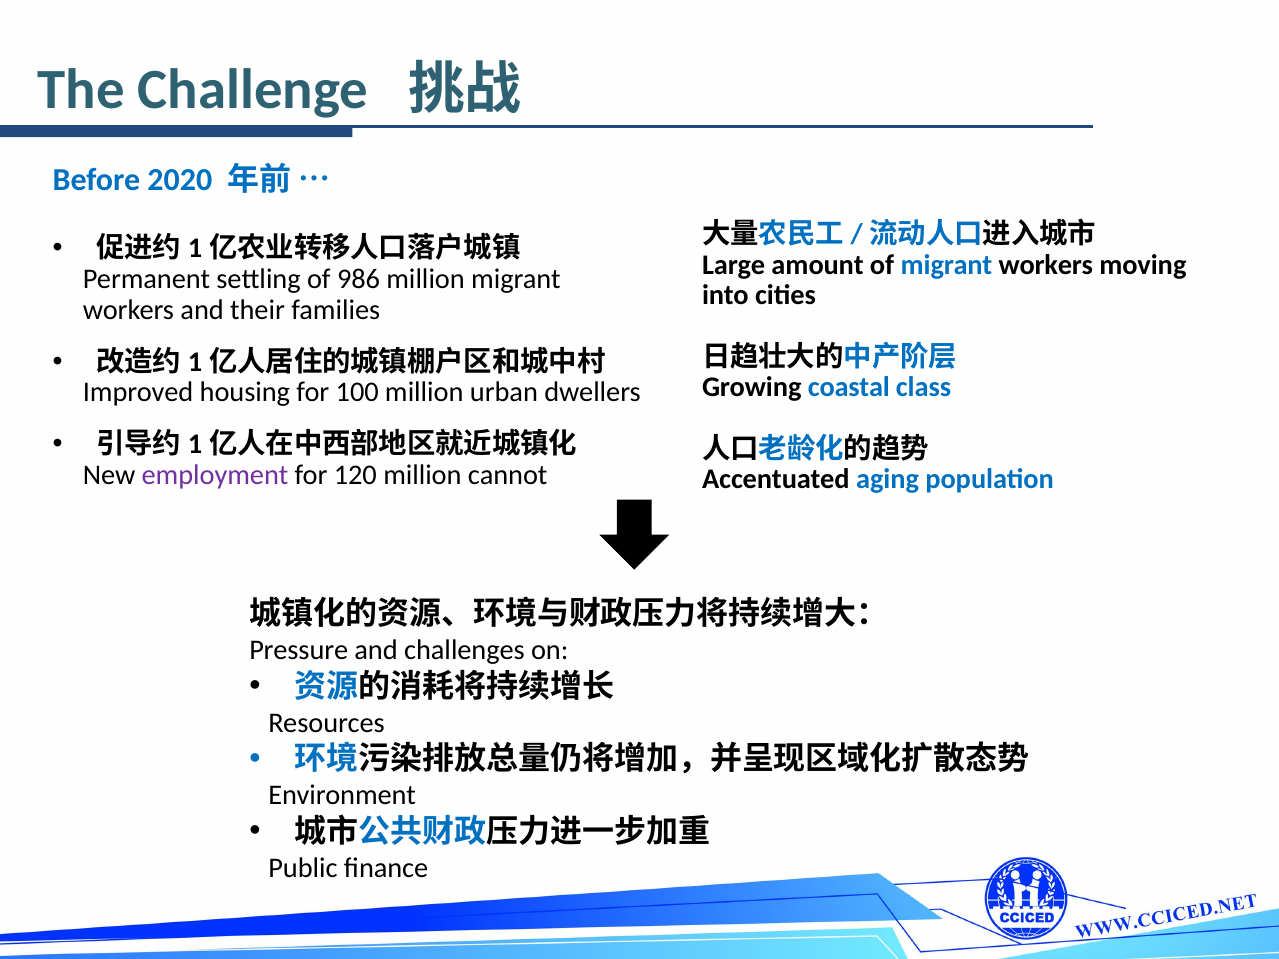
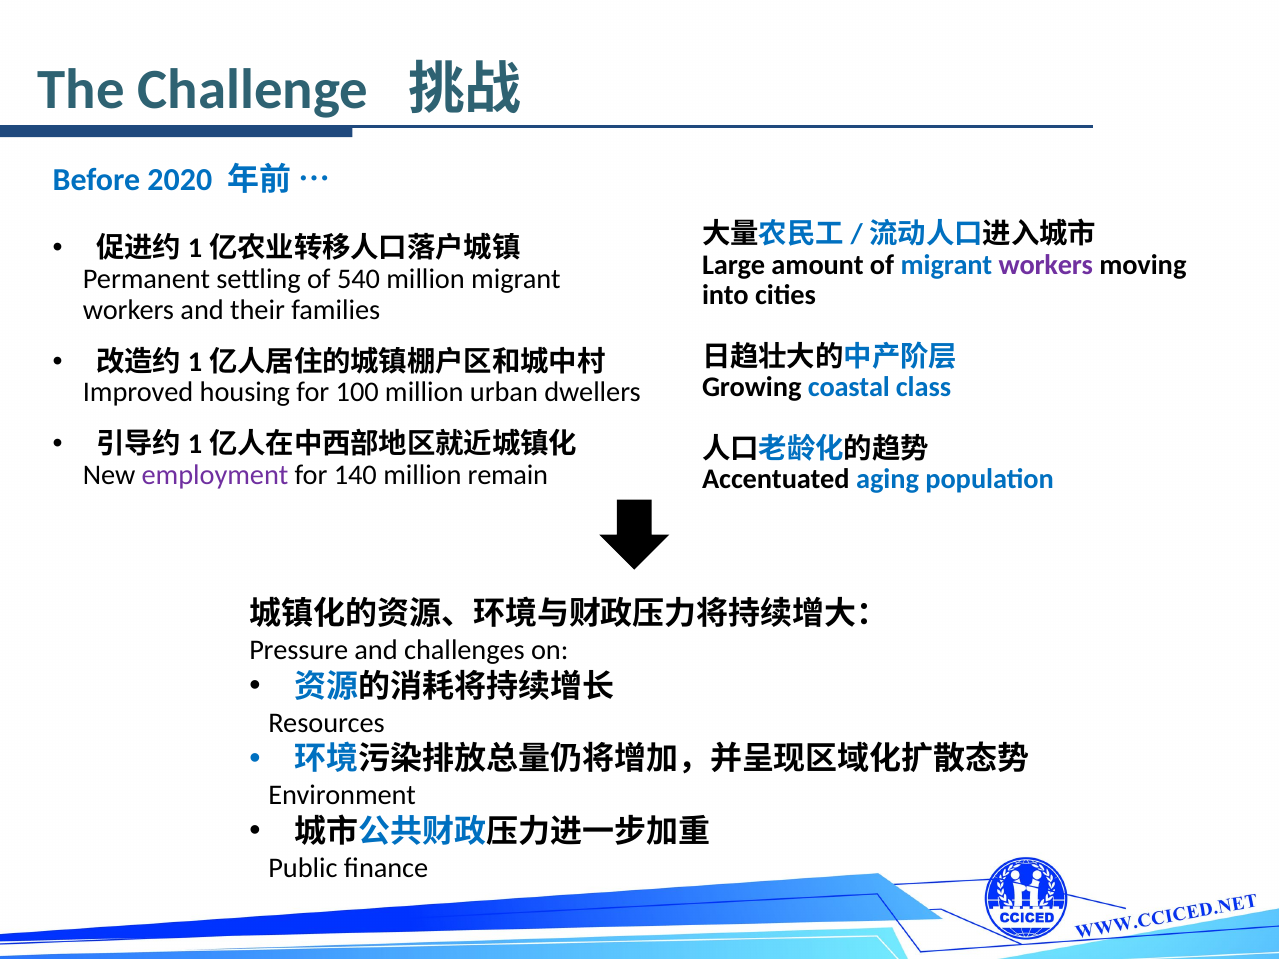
workers colour: black -> purple (1046, 265)
986: 986 -> 540 (359, 279)
120: 120 -> 140 (355, 475)
cannot: cannot -> remain (508, 475)
